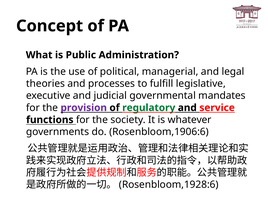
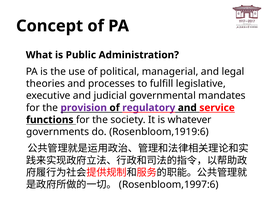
regulatory colour: green -> purple (149, 108)
Rosenbloom,1906:6: Rosenbloom,1906:6 -> Rosenbloom,1919:6 (159, 132)
Rosenbloom,1928:6: Rosenbloom,1928:6 -> Rosenbloom,1997:6 (169, 185)
